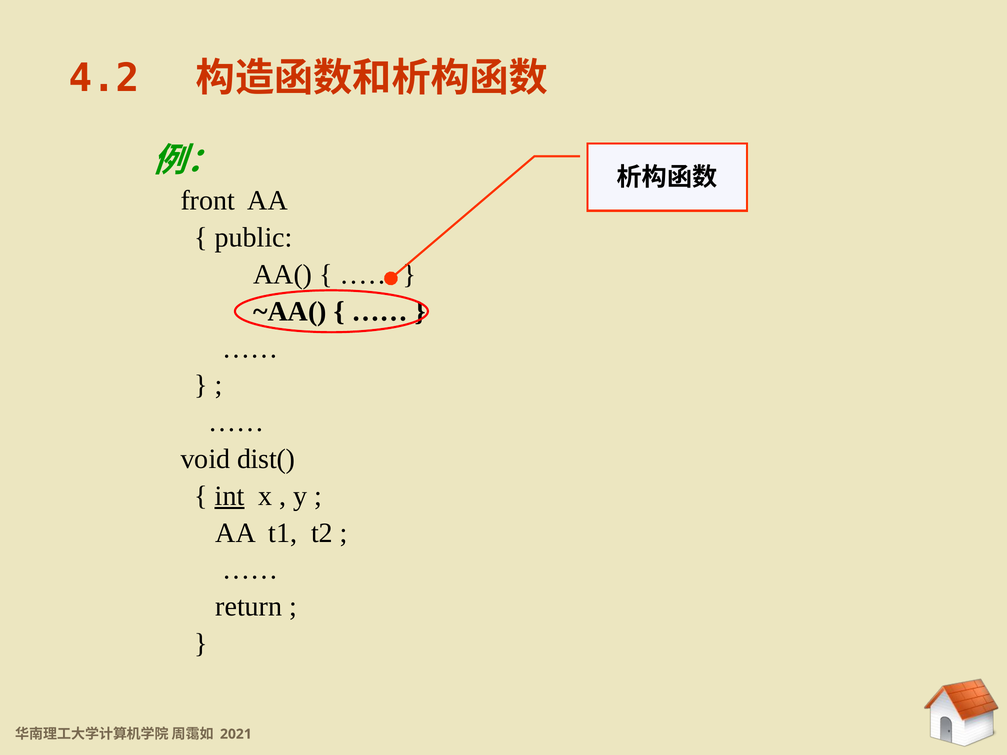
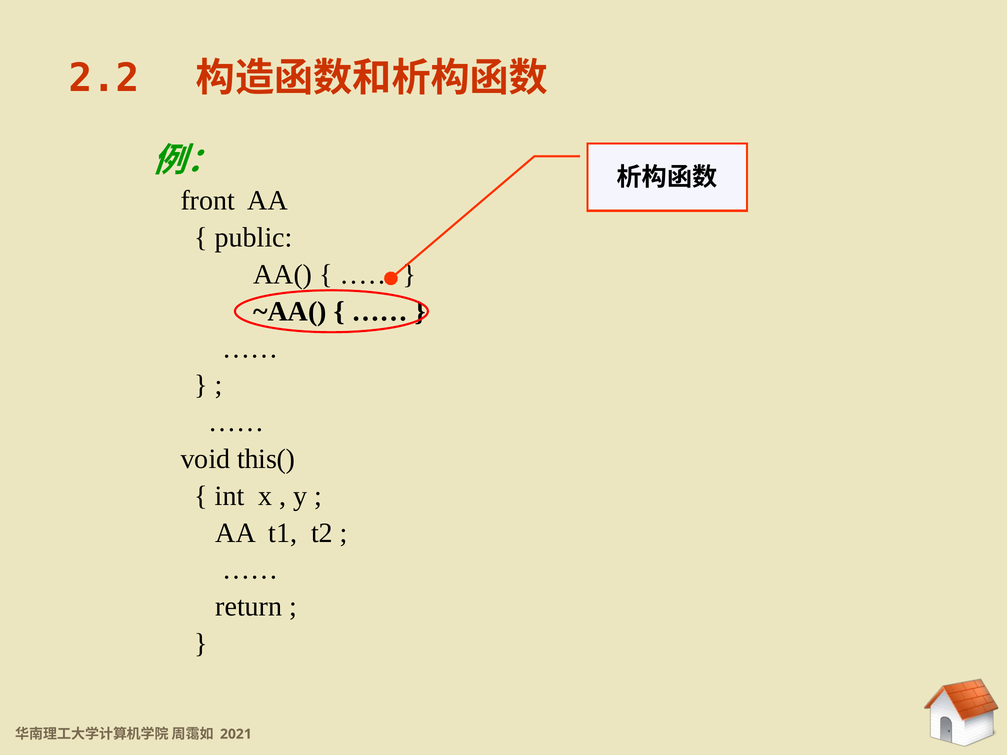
4.2: 4.2 -> 2.2 (104, 78)
dist(: dist( -> this( (266, 459)
int underline: present -> none (230, 496)
